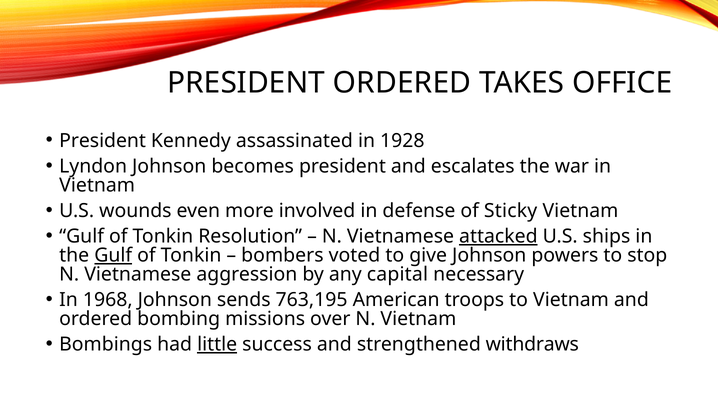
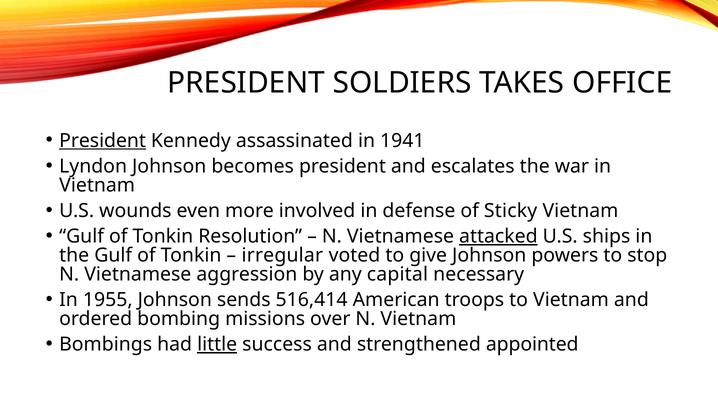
PRESIDENT ORDERED: ORDERED -> SOLDIERS (402, 83)
President underline: none -> present (103, 141)
1928: 1928 -> 1941 (402, 141)
Gulf underline: present -> none (113, 255)
bombers: bombers -> irregular (282, 255)
1968: 1968 -> 1955 (108, 300)
763,195: 763,195 -> 516,414 (312, 300)
withdraws: withdraws -> appointed (532, 344)
